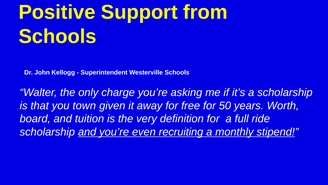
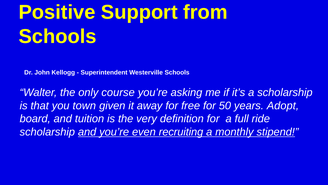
charge: charge -> course (118, 92)
Worth: Worth -> Adopt (283, 105)
